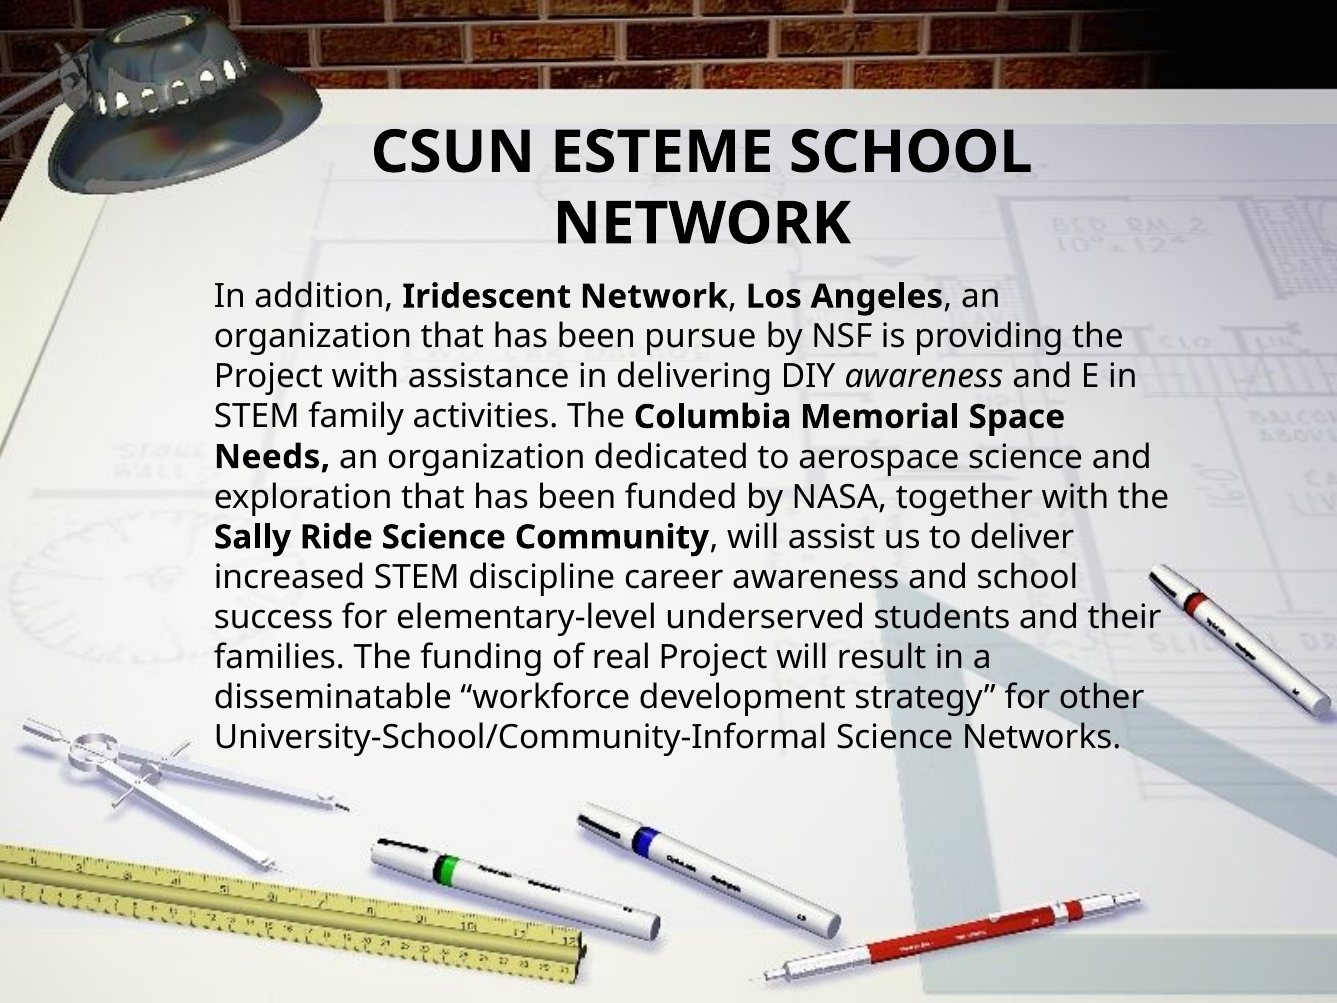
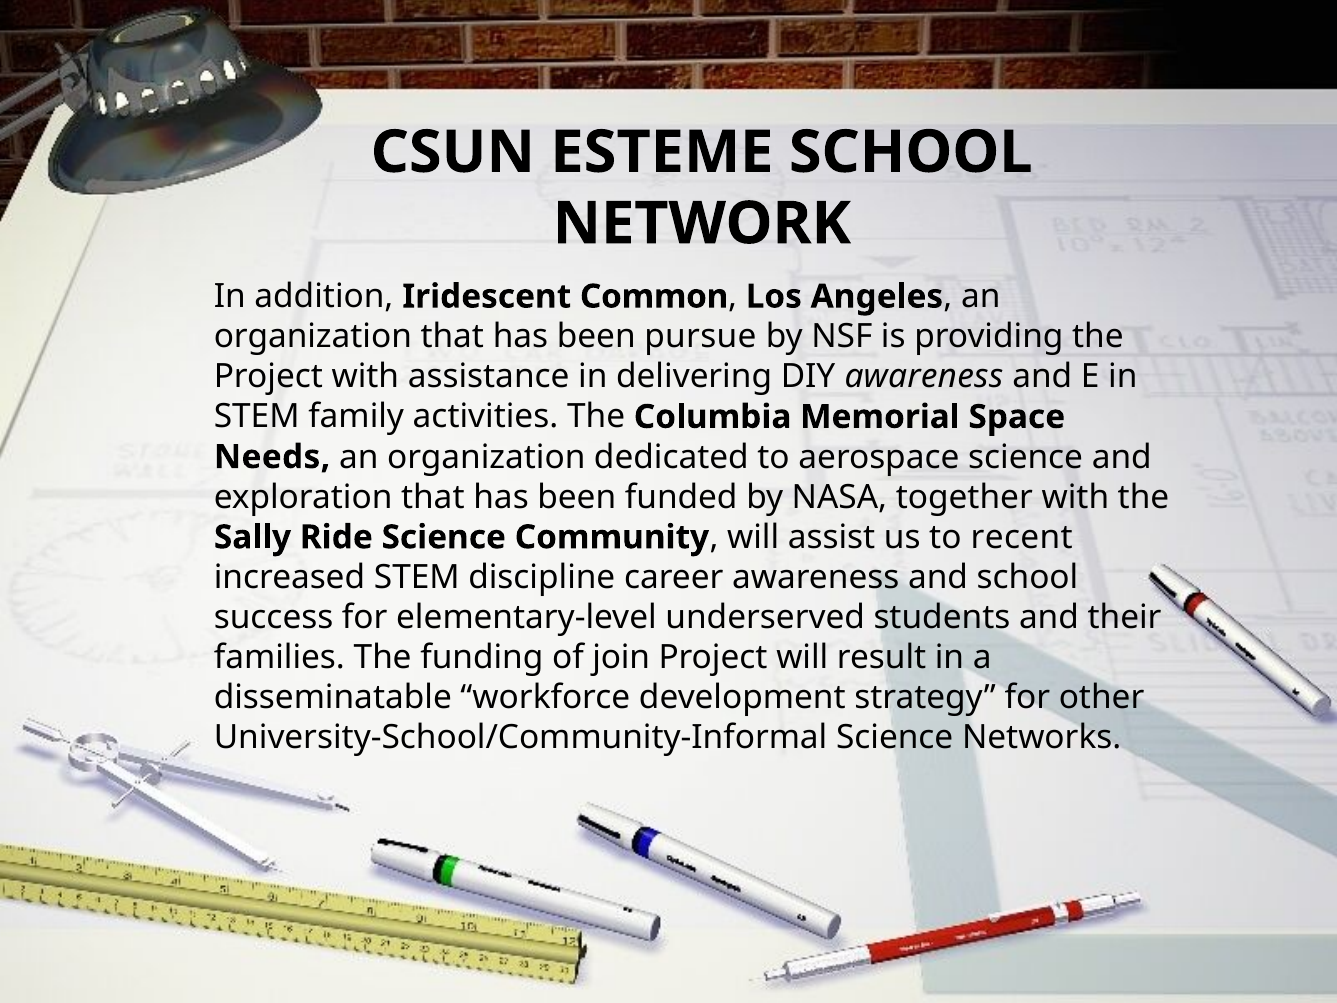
Iridescent Network: Network -> Common (654, 296)
deliver: deliver -> recent (1022, 537)
real: real -> join (621, 657)
